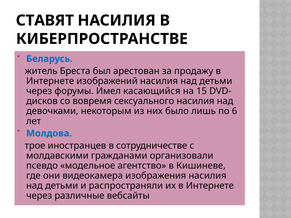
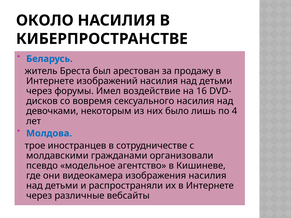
СТАВЯТ: СТАВЯТ -> ОКОЛО (45, 20)
касающийся: касающийся -> воздействие (152, 91)
15: 15 -> 16 (202, 91)
6: 6 -> 4 (234, 111)
